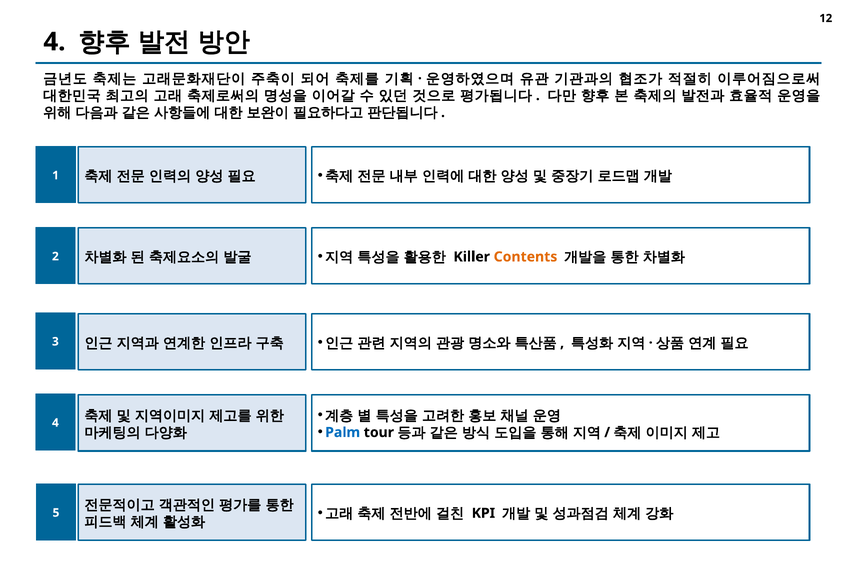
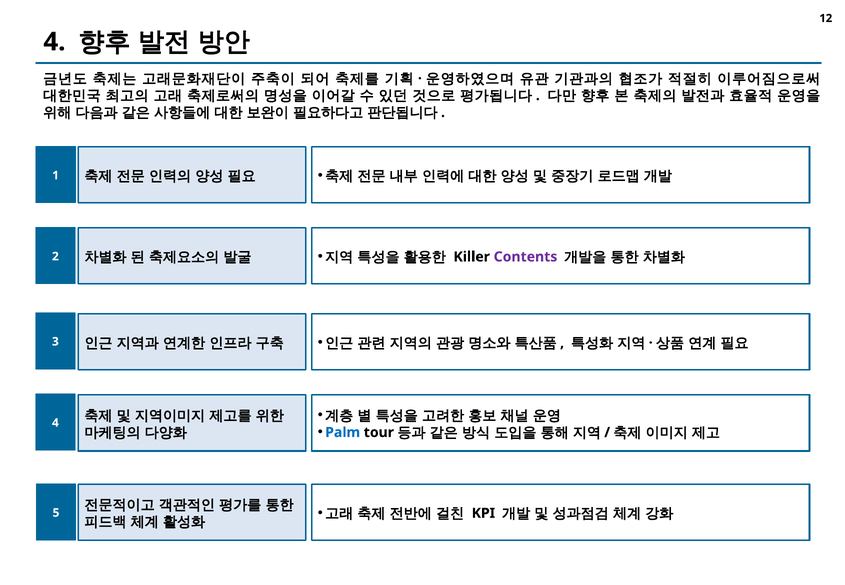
Contents colour: orange -> purple (525, 257)
